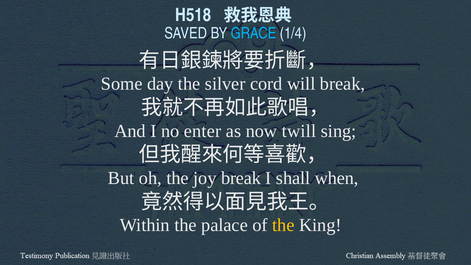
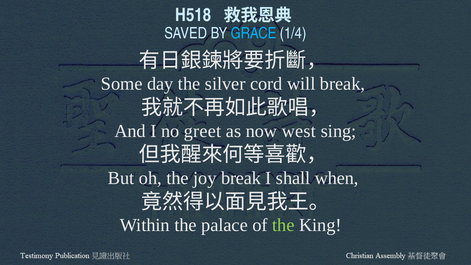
enter: enter -> greet (203, 131)
twill: twill -> west (299, 131)
the colour: yellow -> light green (283, 225)
